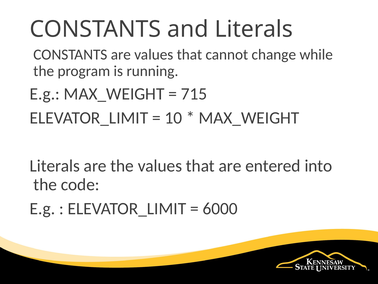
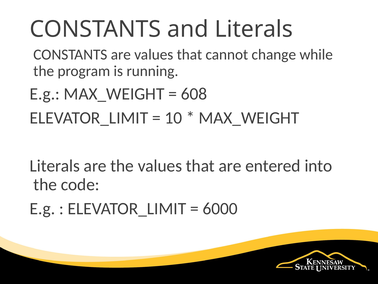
715: 715 -> 608 (194, 94)
